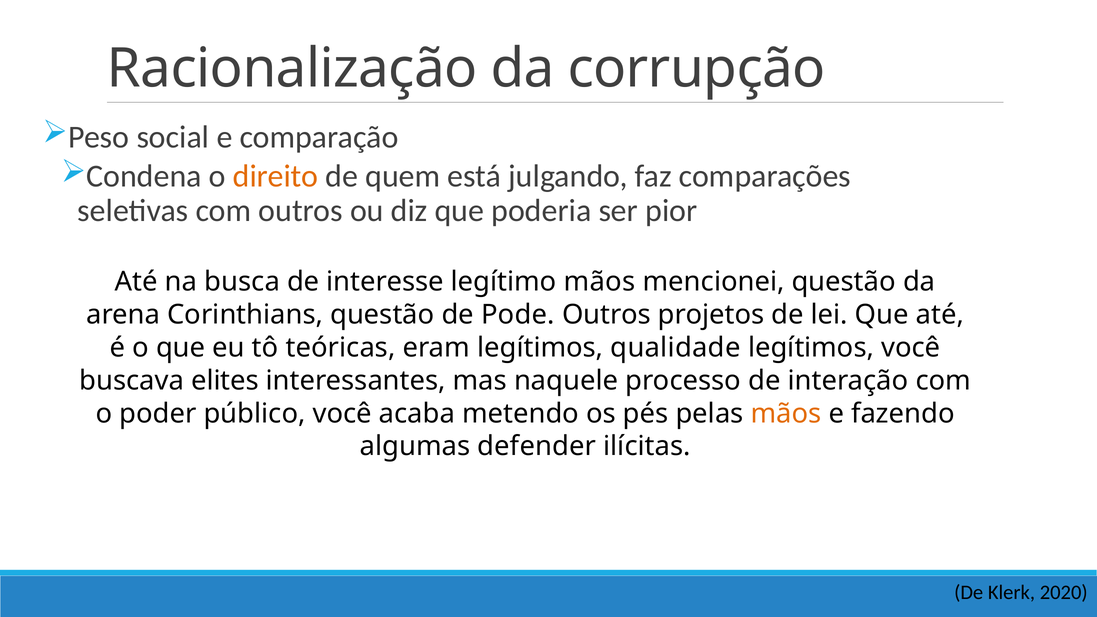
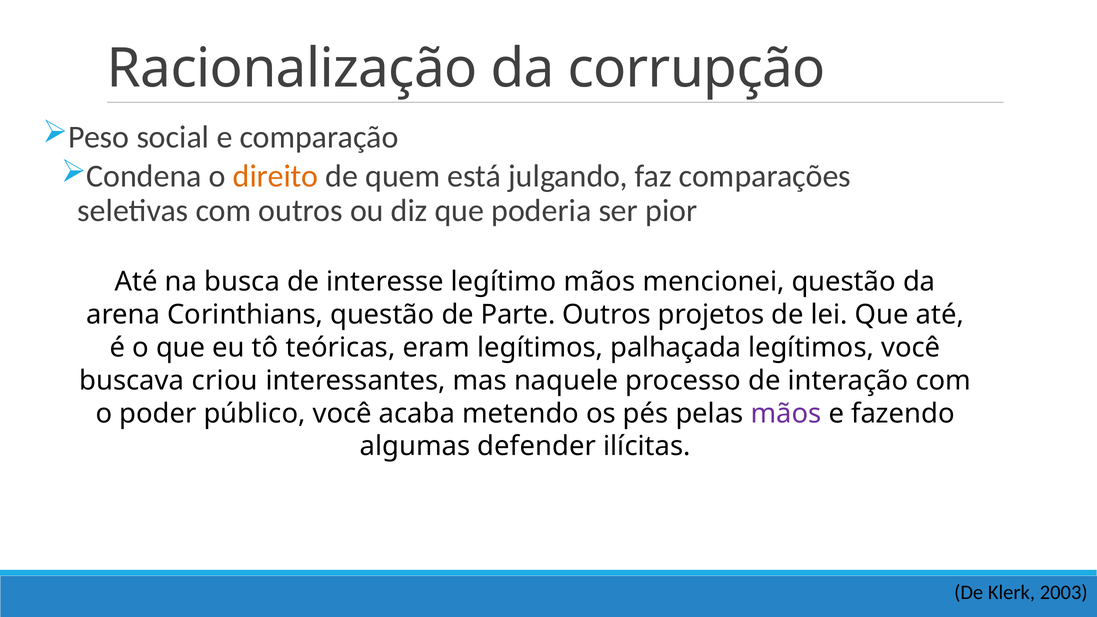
Pode: Pode -> Parte (518, 315)
qualidade: qualidade -> palhaçada (676, 348)
elites: elites -> criou (225, 381)
mãos colour: orange -> purple (786, 413)
2020: 2020 -> 2003 (1064, 593)
